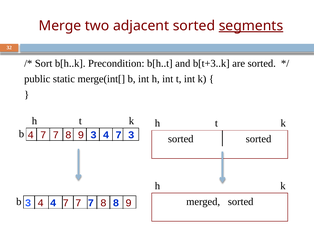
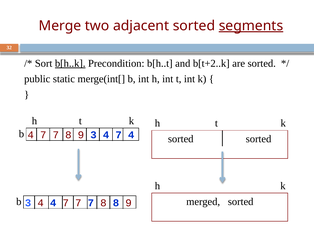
b[h..k underline: none -> present (70, 64)
b[t+3..k: b[t+3..k -> b[t+2..k (211, 64)
7 3: 3 -> 4 (131, 135)
